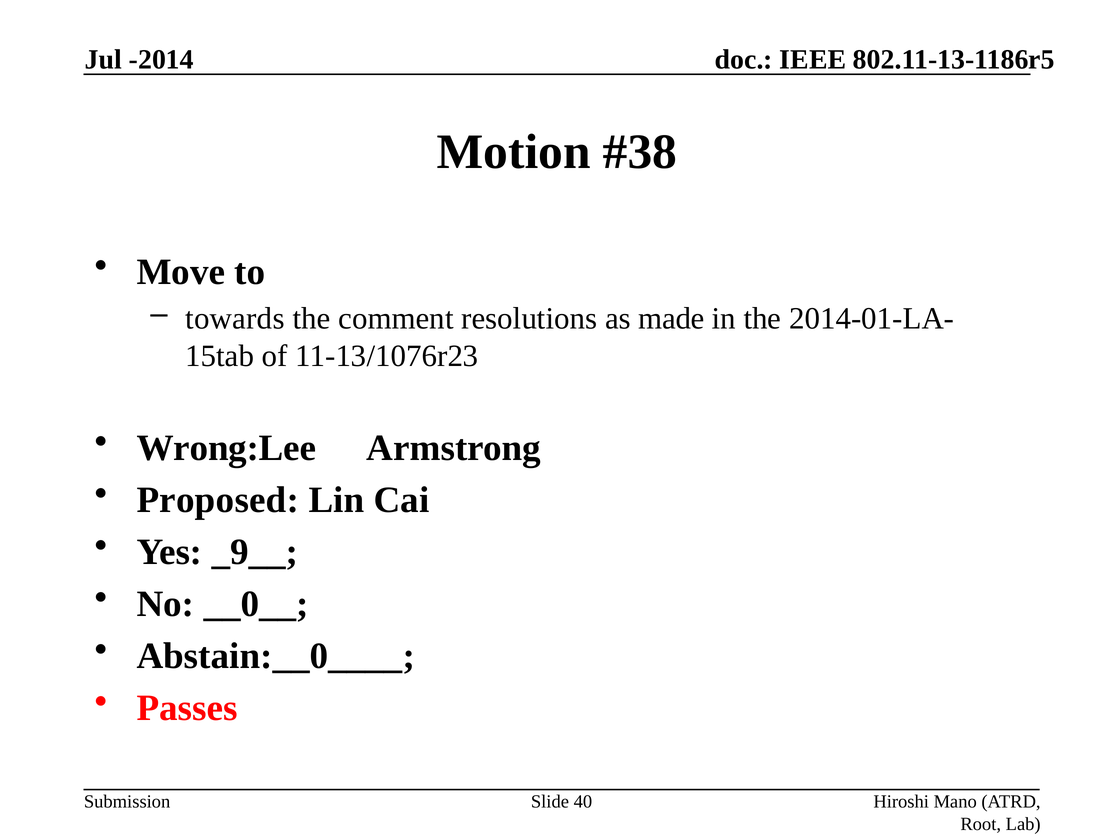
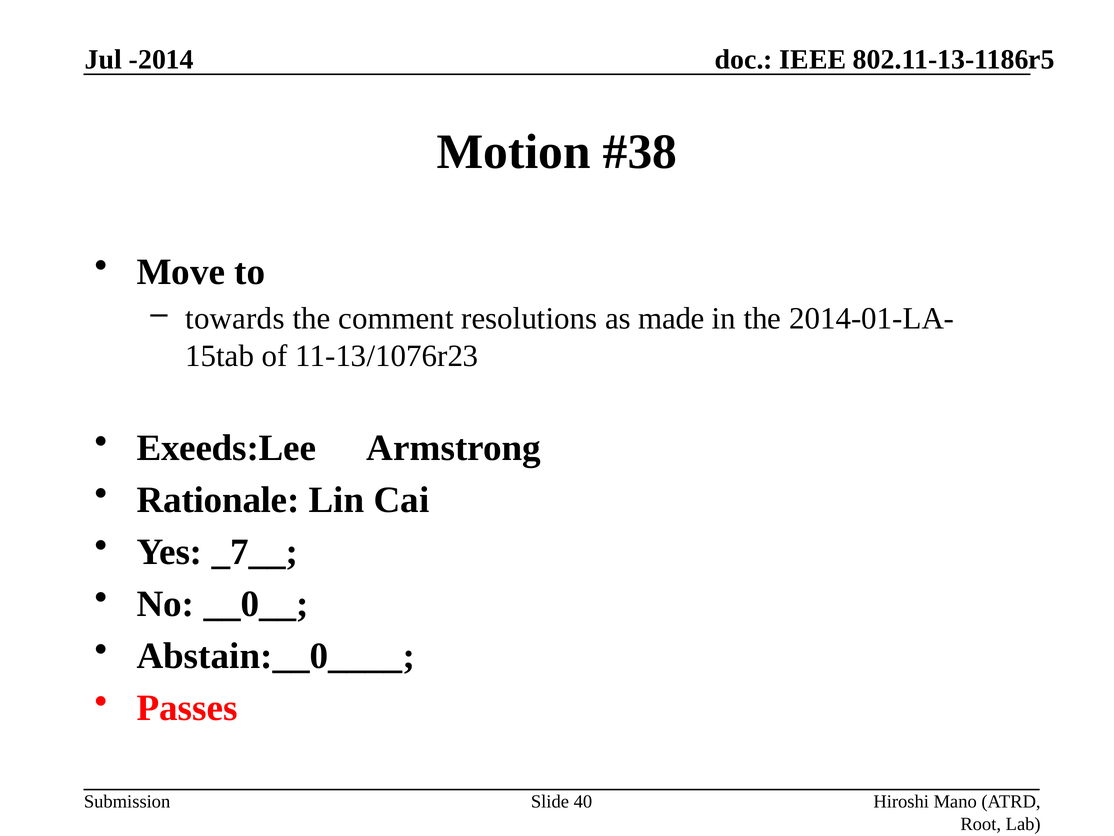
Wrong:Lee: Wrong:Lee -> Exeeds:Lee (226, 448)
Proposed: Proposed -> Rationale (218, 500)
_9__: _9__ -> _7__ (255, 552)
